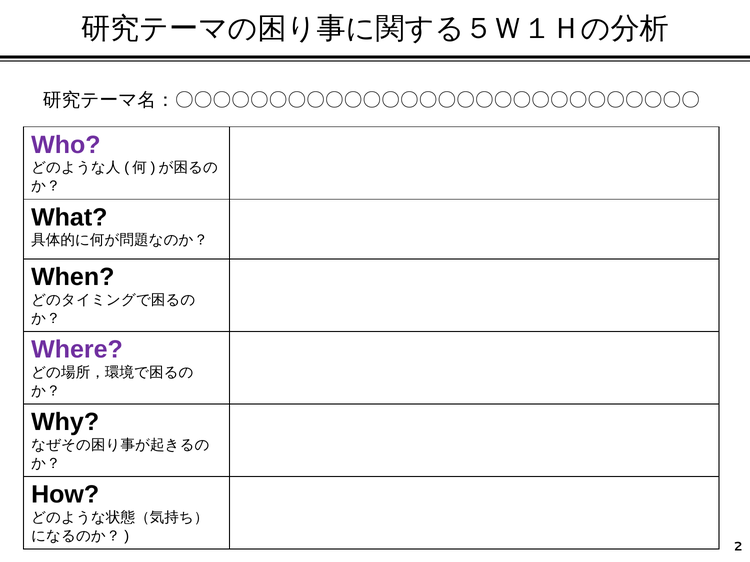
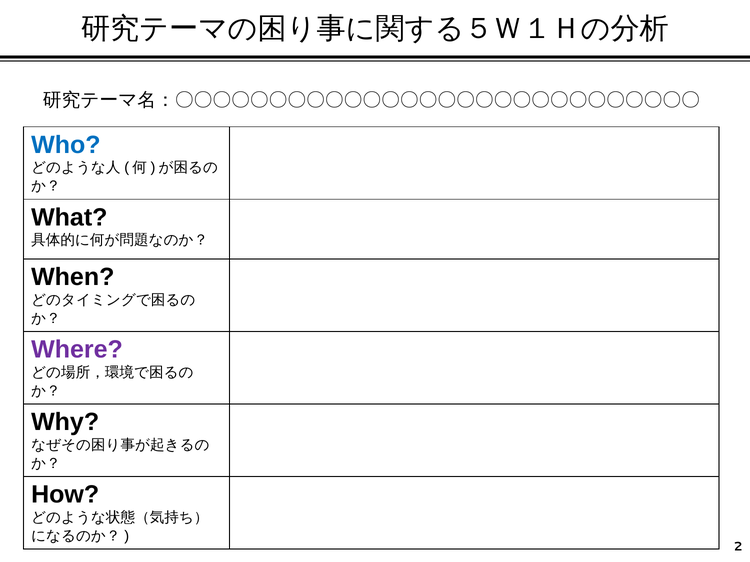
Who colour: purple -> blue (66, 145)
